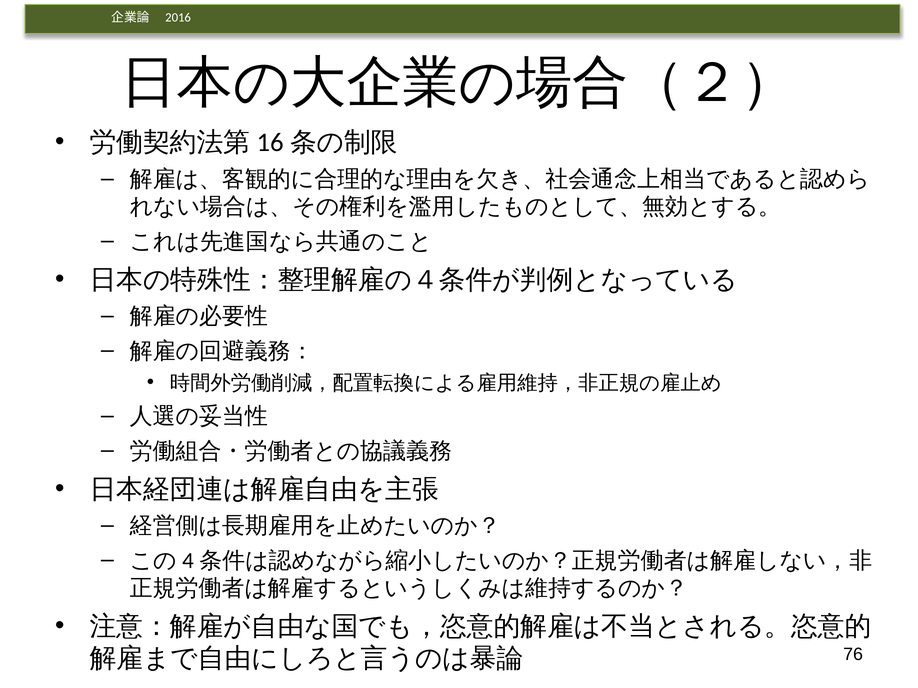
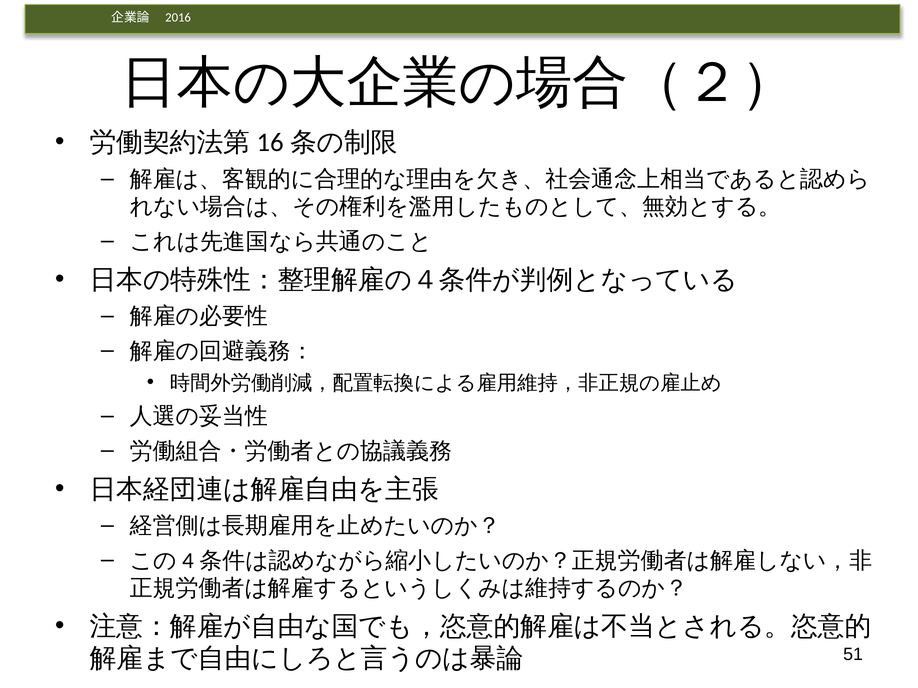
76: 76 -> 51 (853, 655)
